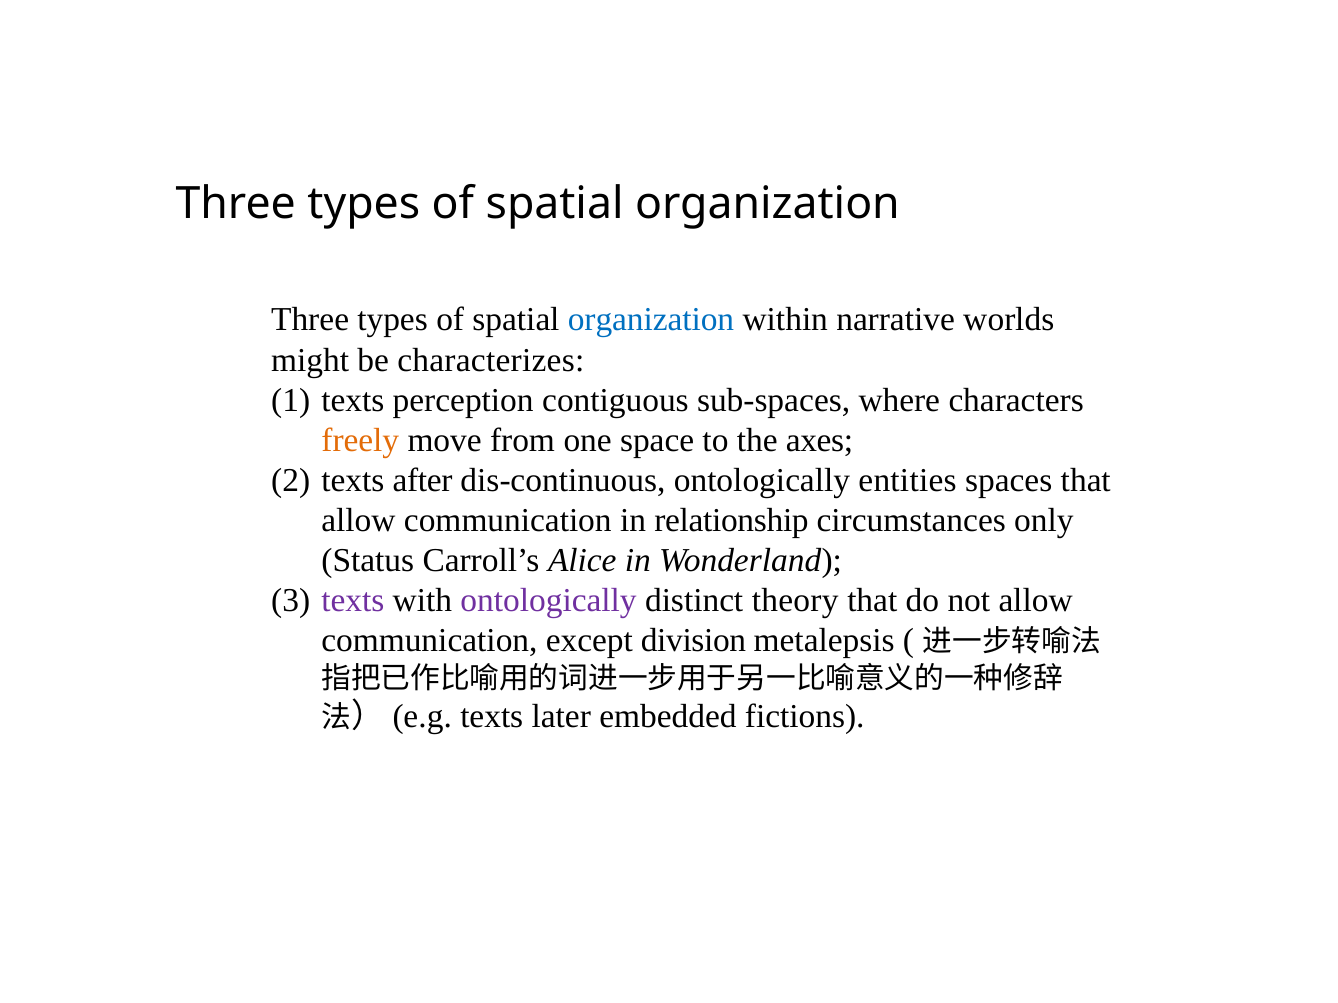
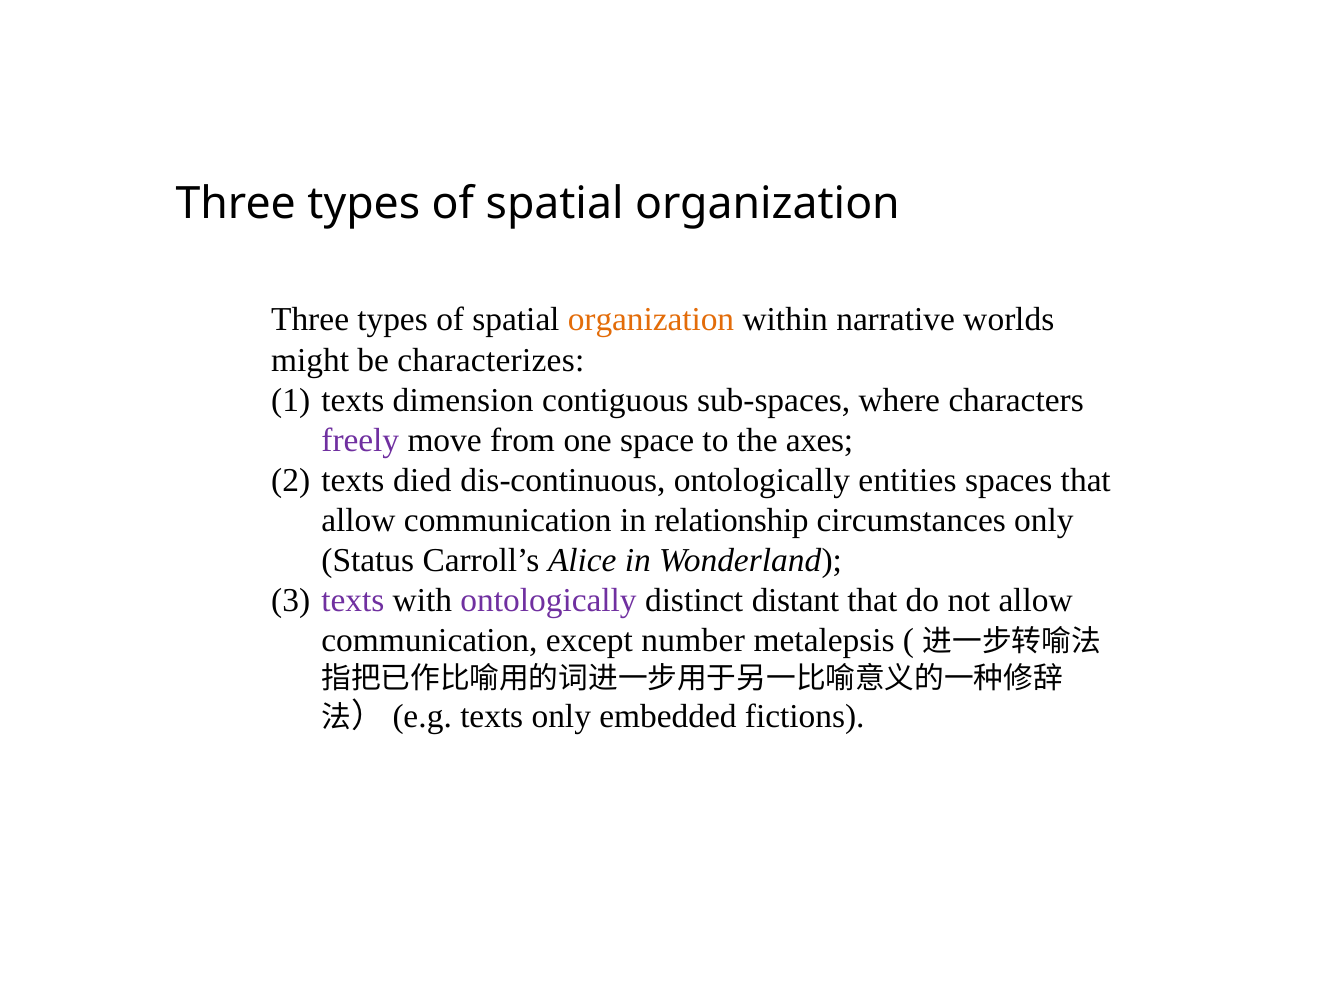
organization colour: blue -> orange (651, 320)
perception: perception -> dimension (463, 400)
freely colour: orange -> purple (360, 440)
after: after -> died (422, 481)
theory: theory -> distant (795, 601)
division: division -> number (693, 641)
texts later: later -> only (561, 717)
